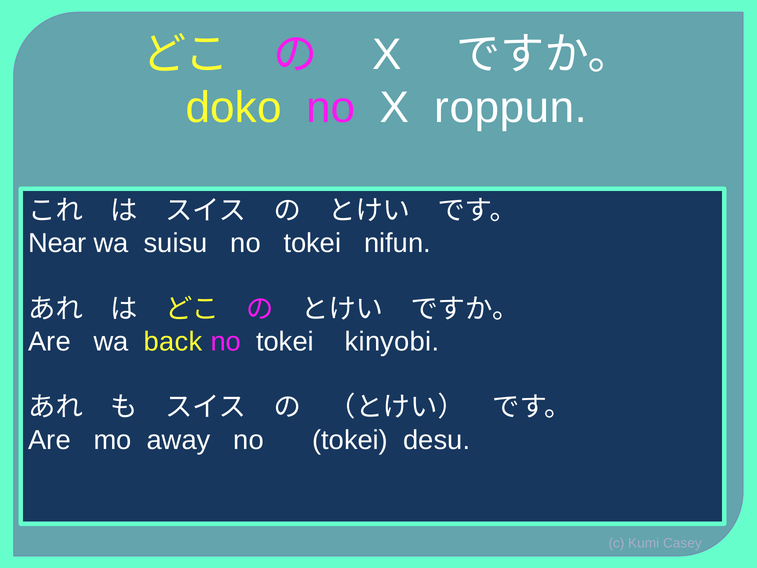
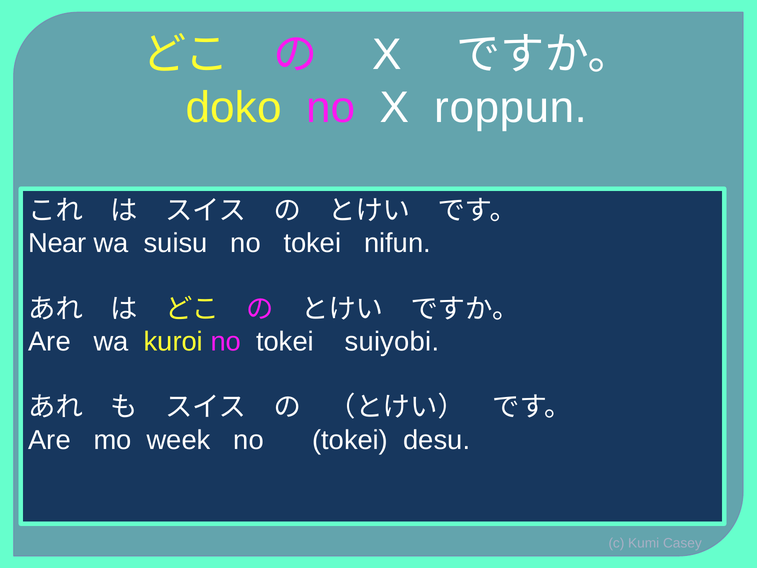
back: back -> kuroi (173, 342)
kinyobi: kinyobi -> suiyobi (392, 342)
away: away -> week (179, 440)
